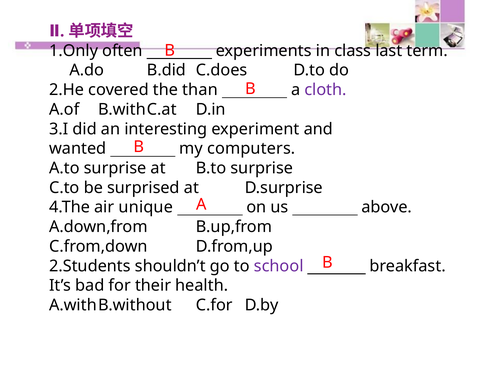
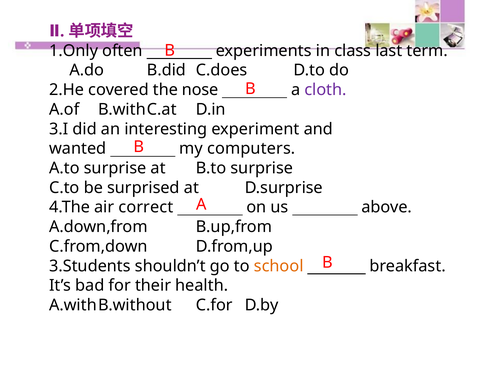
than: than -> nose (200, 90)
unique: unique -> correct (146, 207)
2.Students: 2.Students -> 3.Students (90, 266)
school colour: purple -> orange (279, 266)
